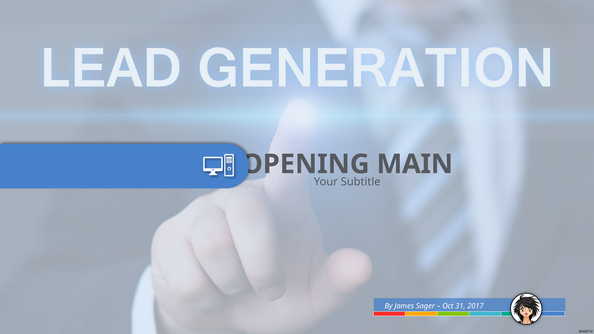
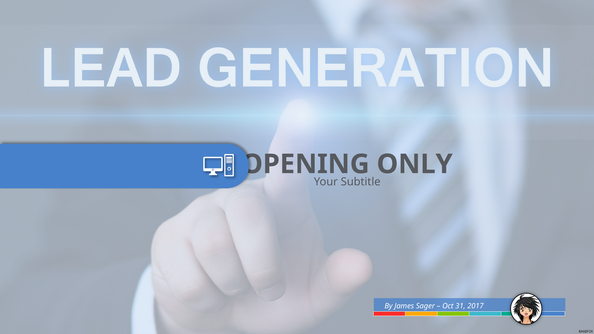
MAIN: MAIN -> ONLY (415, 164)
